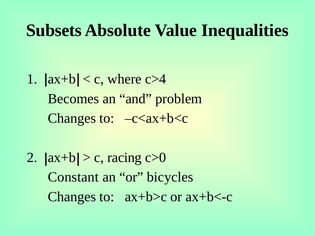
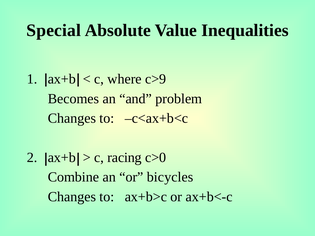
Subsets: Subsets -> Special (54, 30)
c>4: c>4 -> c>9 (156, 79)
Constant: Constant -> Combine (73, 177)
